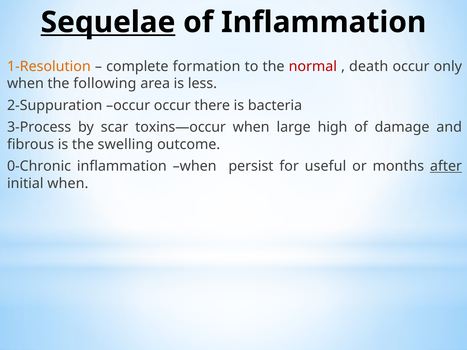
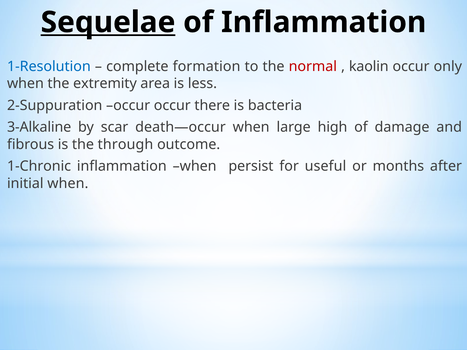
1-Resolution colour: orange -> blue (49, 66)
death: death -> kaolin (369, 66)
following: following -> extremity (105, 83)
3-Process: 3-Process -> 3-Alkaline (39, 127)
toxins—occur: toxins—occur -> death—occur (180, 127)
swelling: swelling -> through (125, 144)
0-Chronic: 0-Chronic -> 1-Chronic (39, 166)
after underline: present -> none (446, 166)
